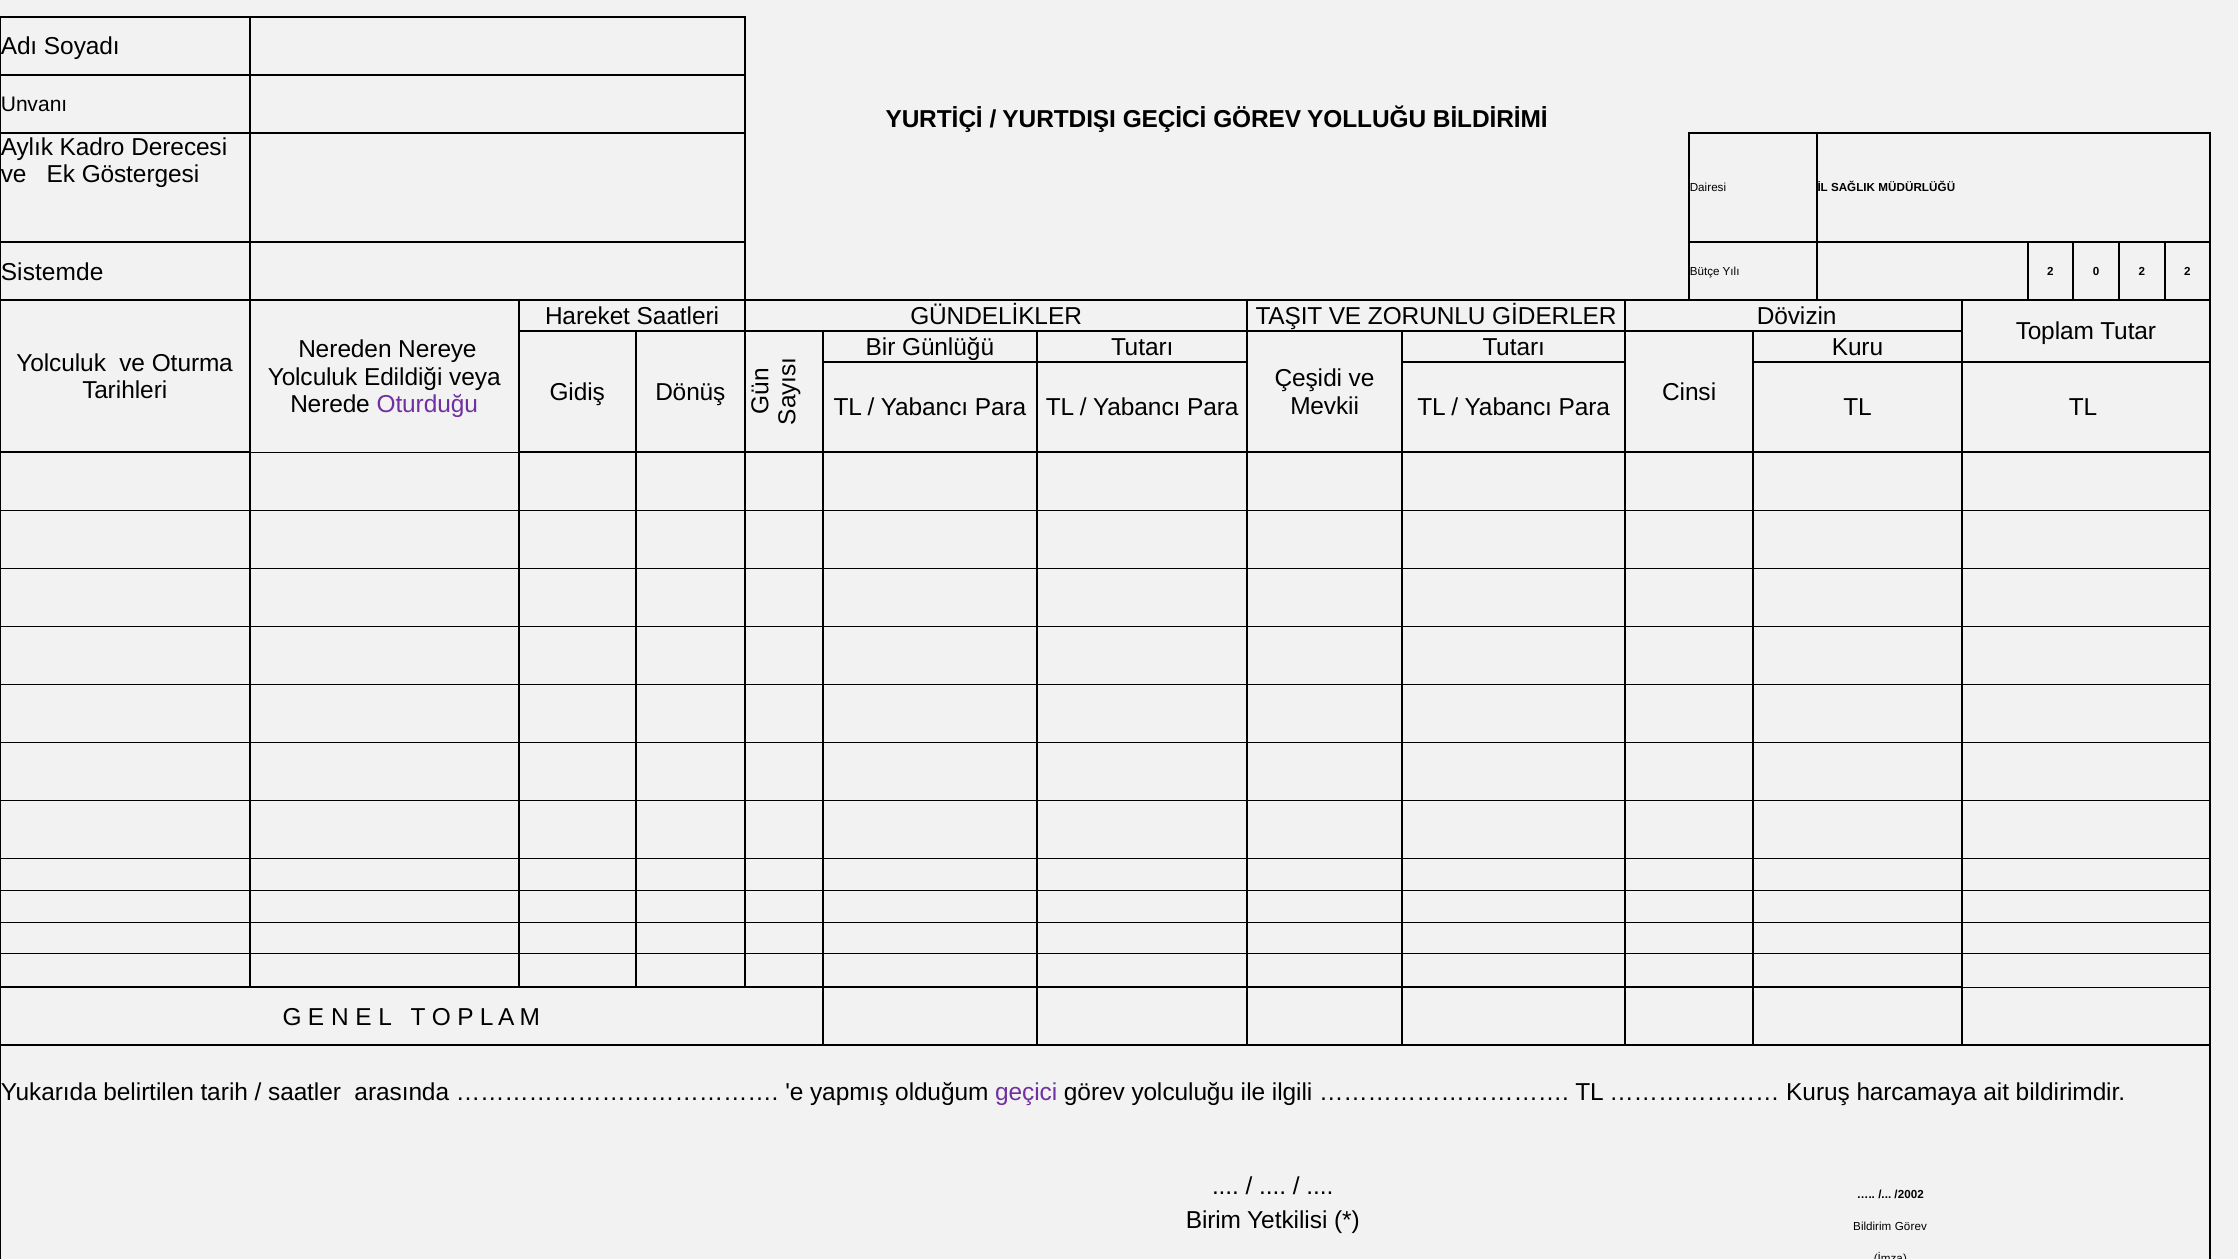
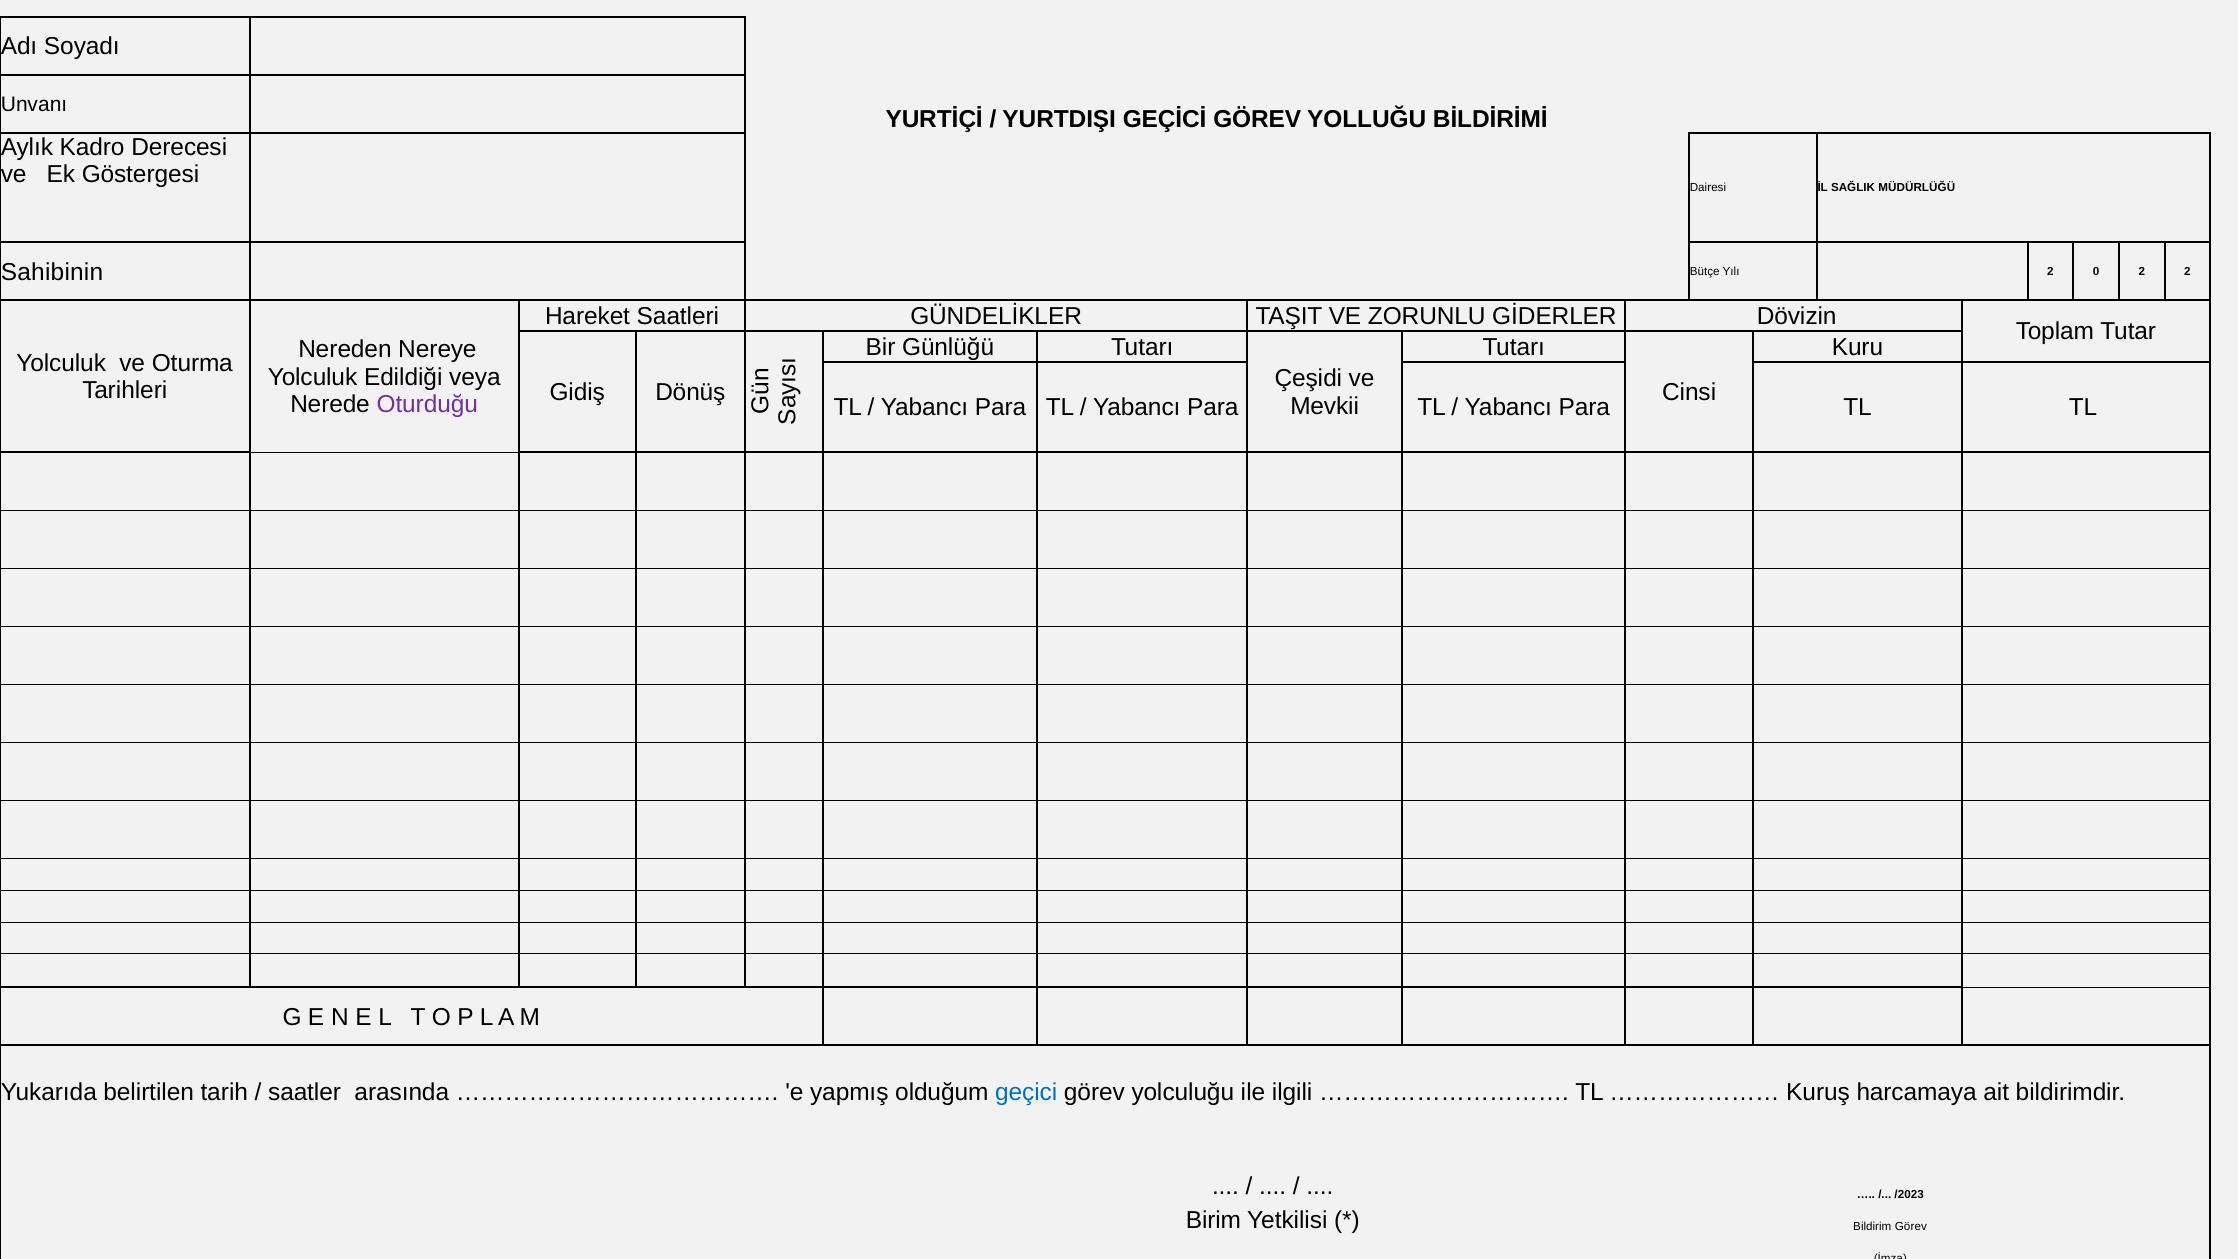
Sistemde: Sistemde -> Sahibinin (52, 272)
geçici colour: purple -> blue (1026, 1093)
/2002: /2002 -> /2023 (1909, 1195)
